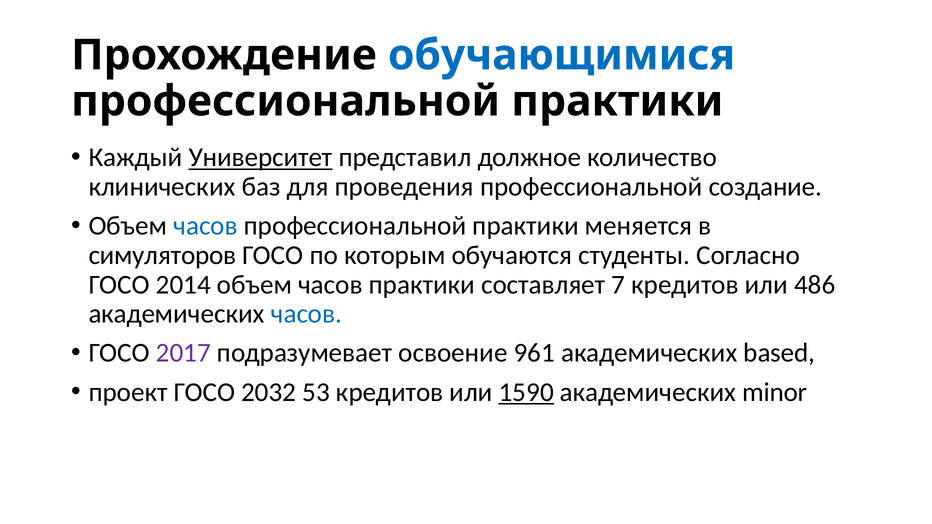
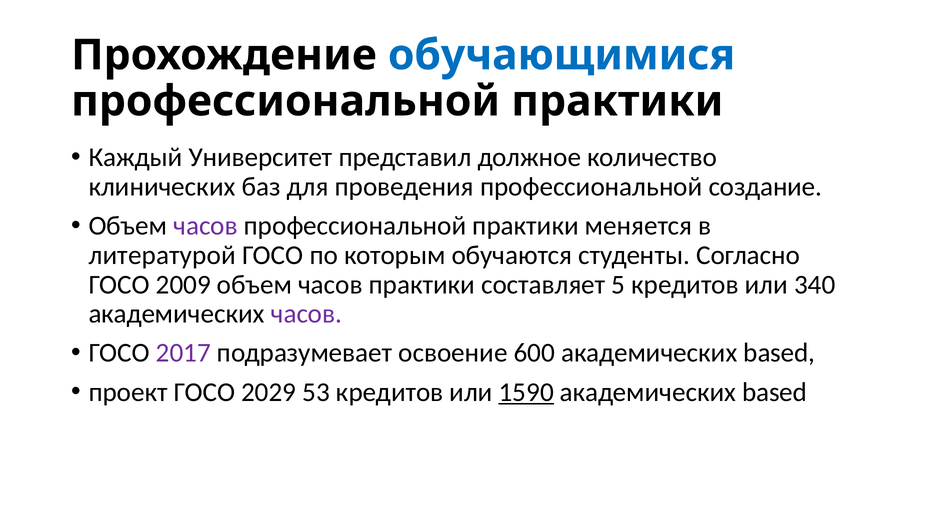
Университет underline: present -> none (261, 158)
часов colour: blue -> purple (206, 226)
cимулятopoв: cимулятopoв -> литературой (162, 255)
2014: 2014 -> 2009 (183, 285)
7: 7 -> 5 (618, 285)
486: 486 -> 340 (815, 285)
часов colour: blue -> purple (306, 314)
961: 961 -> 600 (534, 353)
2032: 2032 -> 2029 (269, 392)
minor: minor -> based (775, 392)
